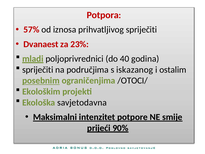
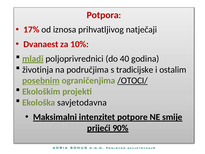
57%: 57% -> 17% (31, 30)
prihvatljivog spriječiti: spriječiti -> natječaji (141, 30)
23%: 23% -> 10% (80, 44)
spriječiti: spriječiti -> životinja (38, 70)
iskazanog: iskazanog -> tradicijske (135, 70)
/OTOCI/ underline: none -> present (133, 81)
